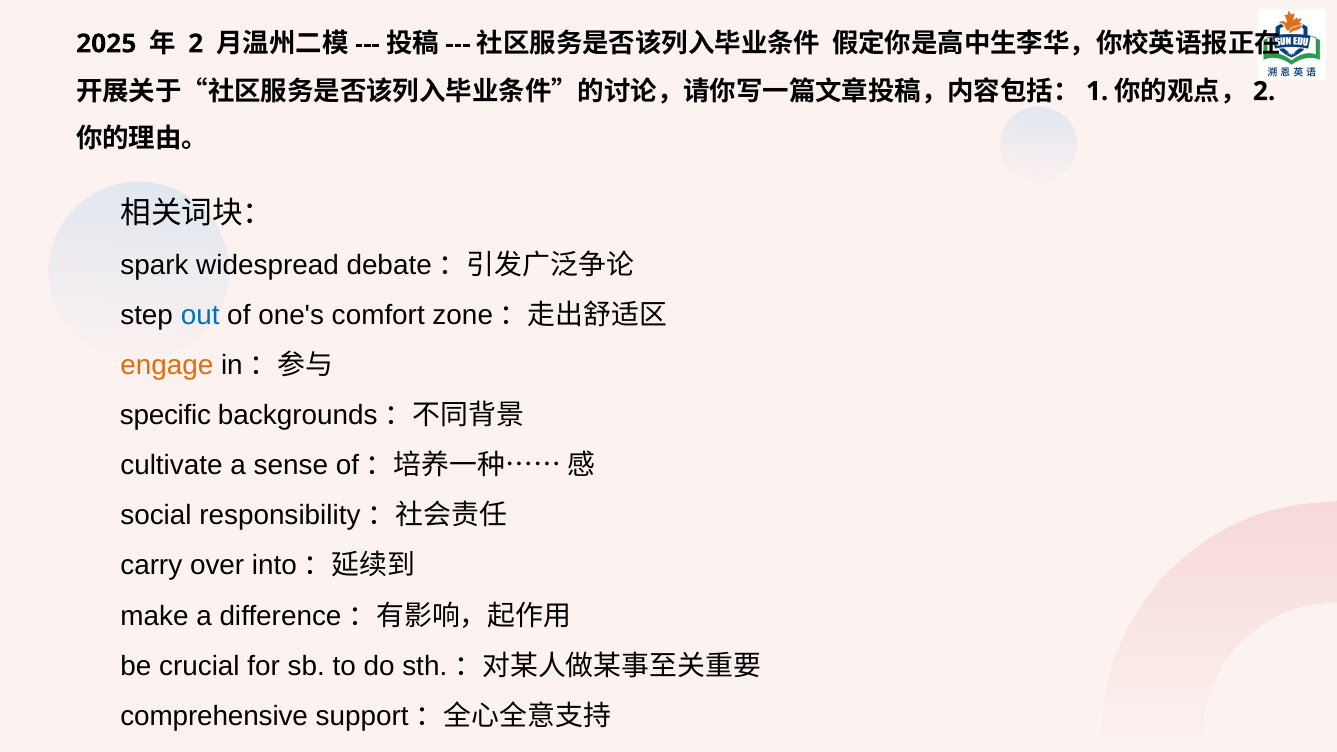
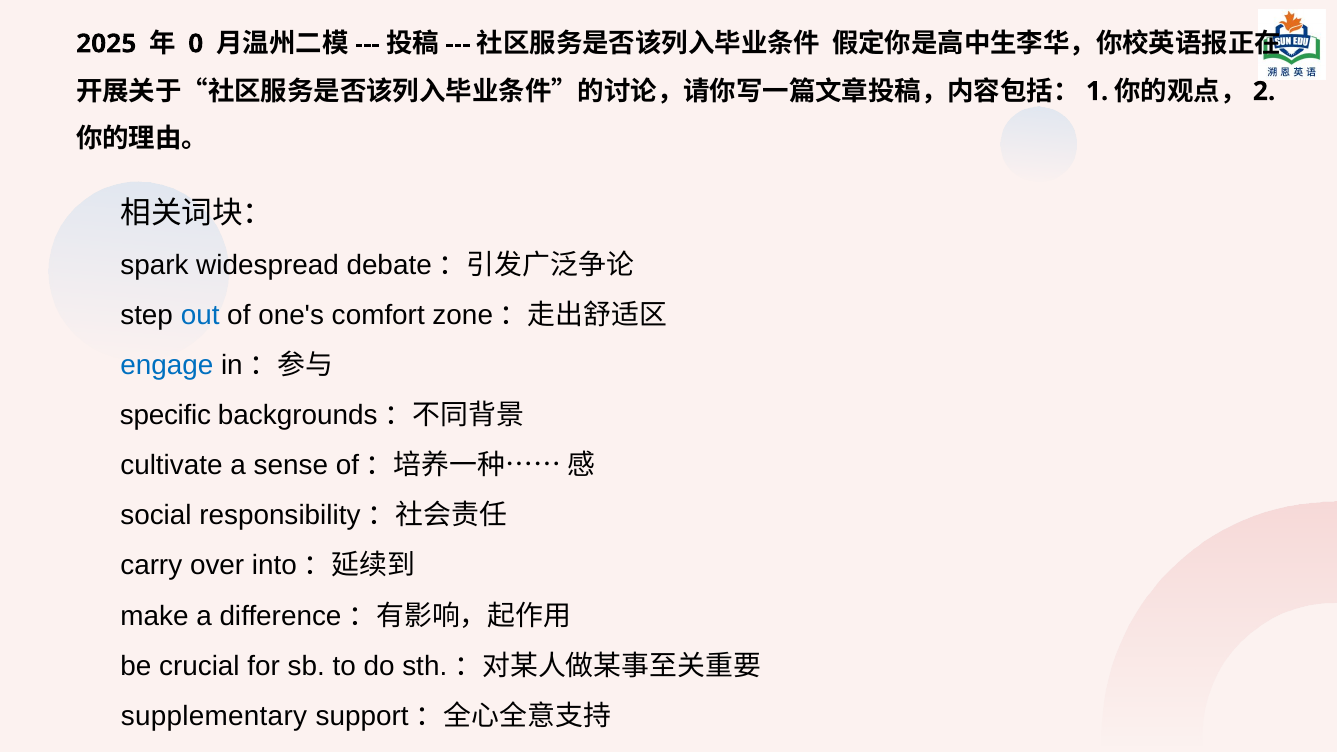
2: 2 -> 0 (196, 44)
engage colour: orange -> blue (167, 365)
comprehensive: comprehensive -> supplementary (214, 716)
